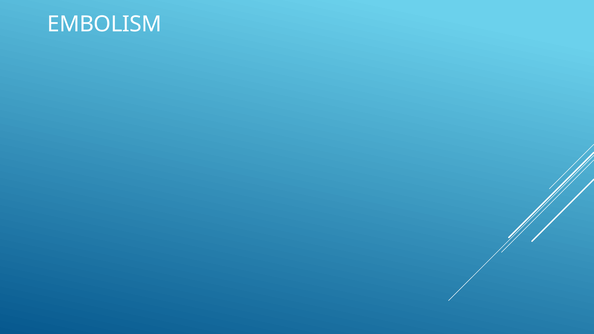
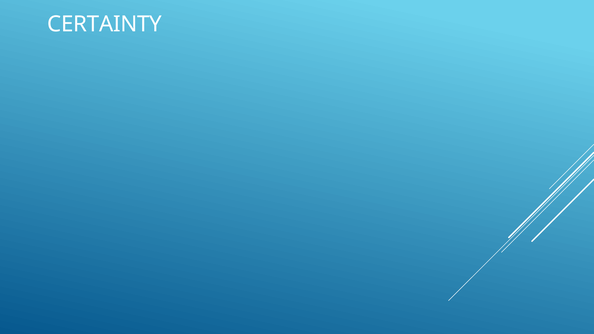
EMBOLISM: EMBOLISM -> CERTAINTY (105, 24)
